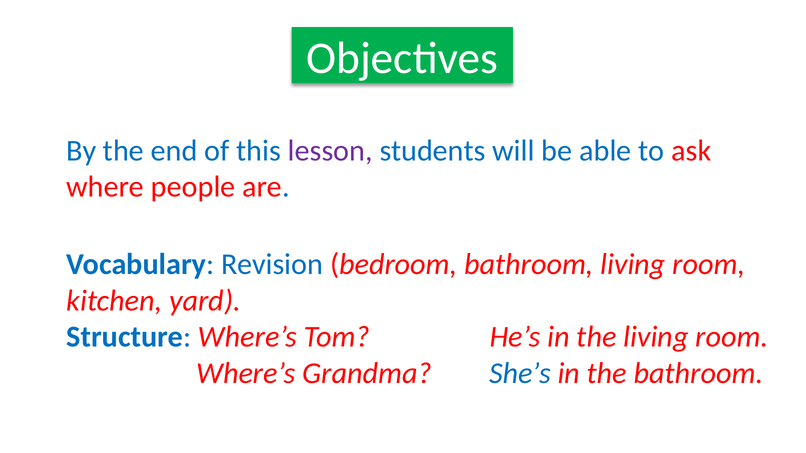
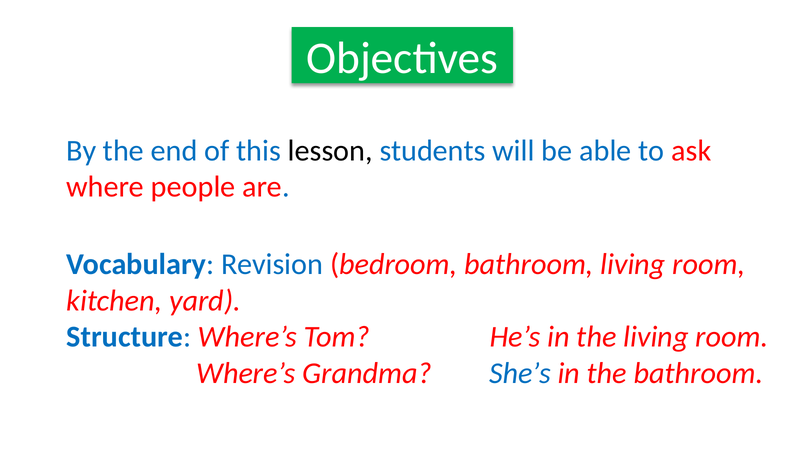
lesson colour: purple -> black (330, 151)
